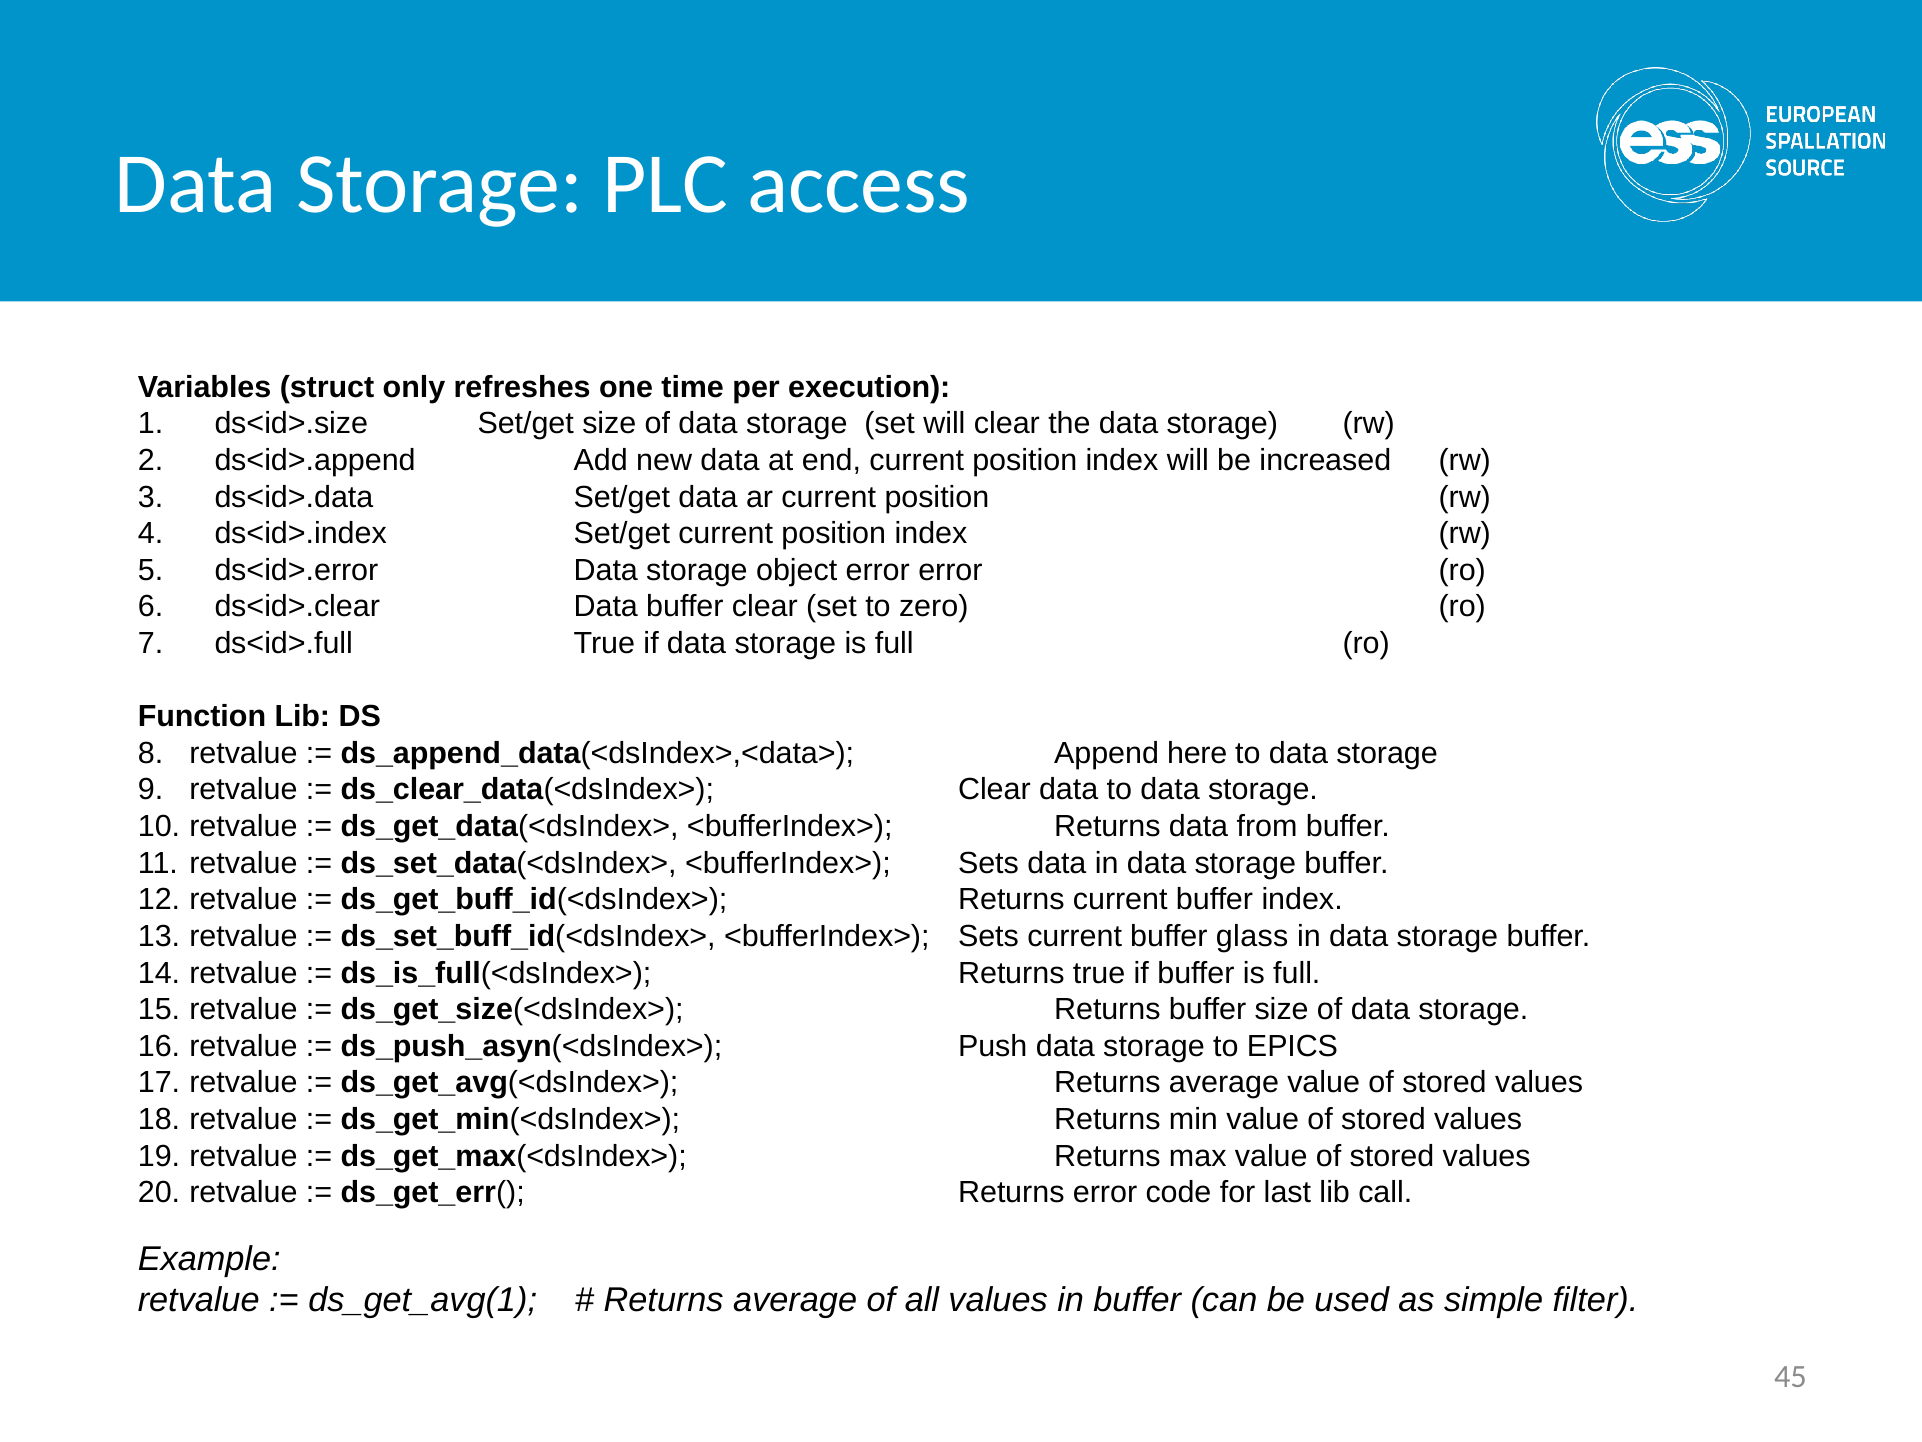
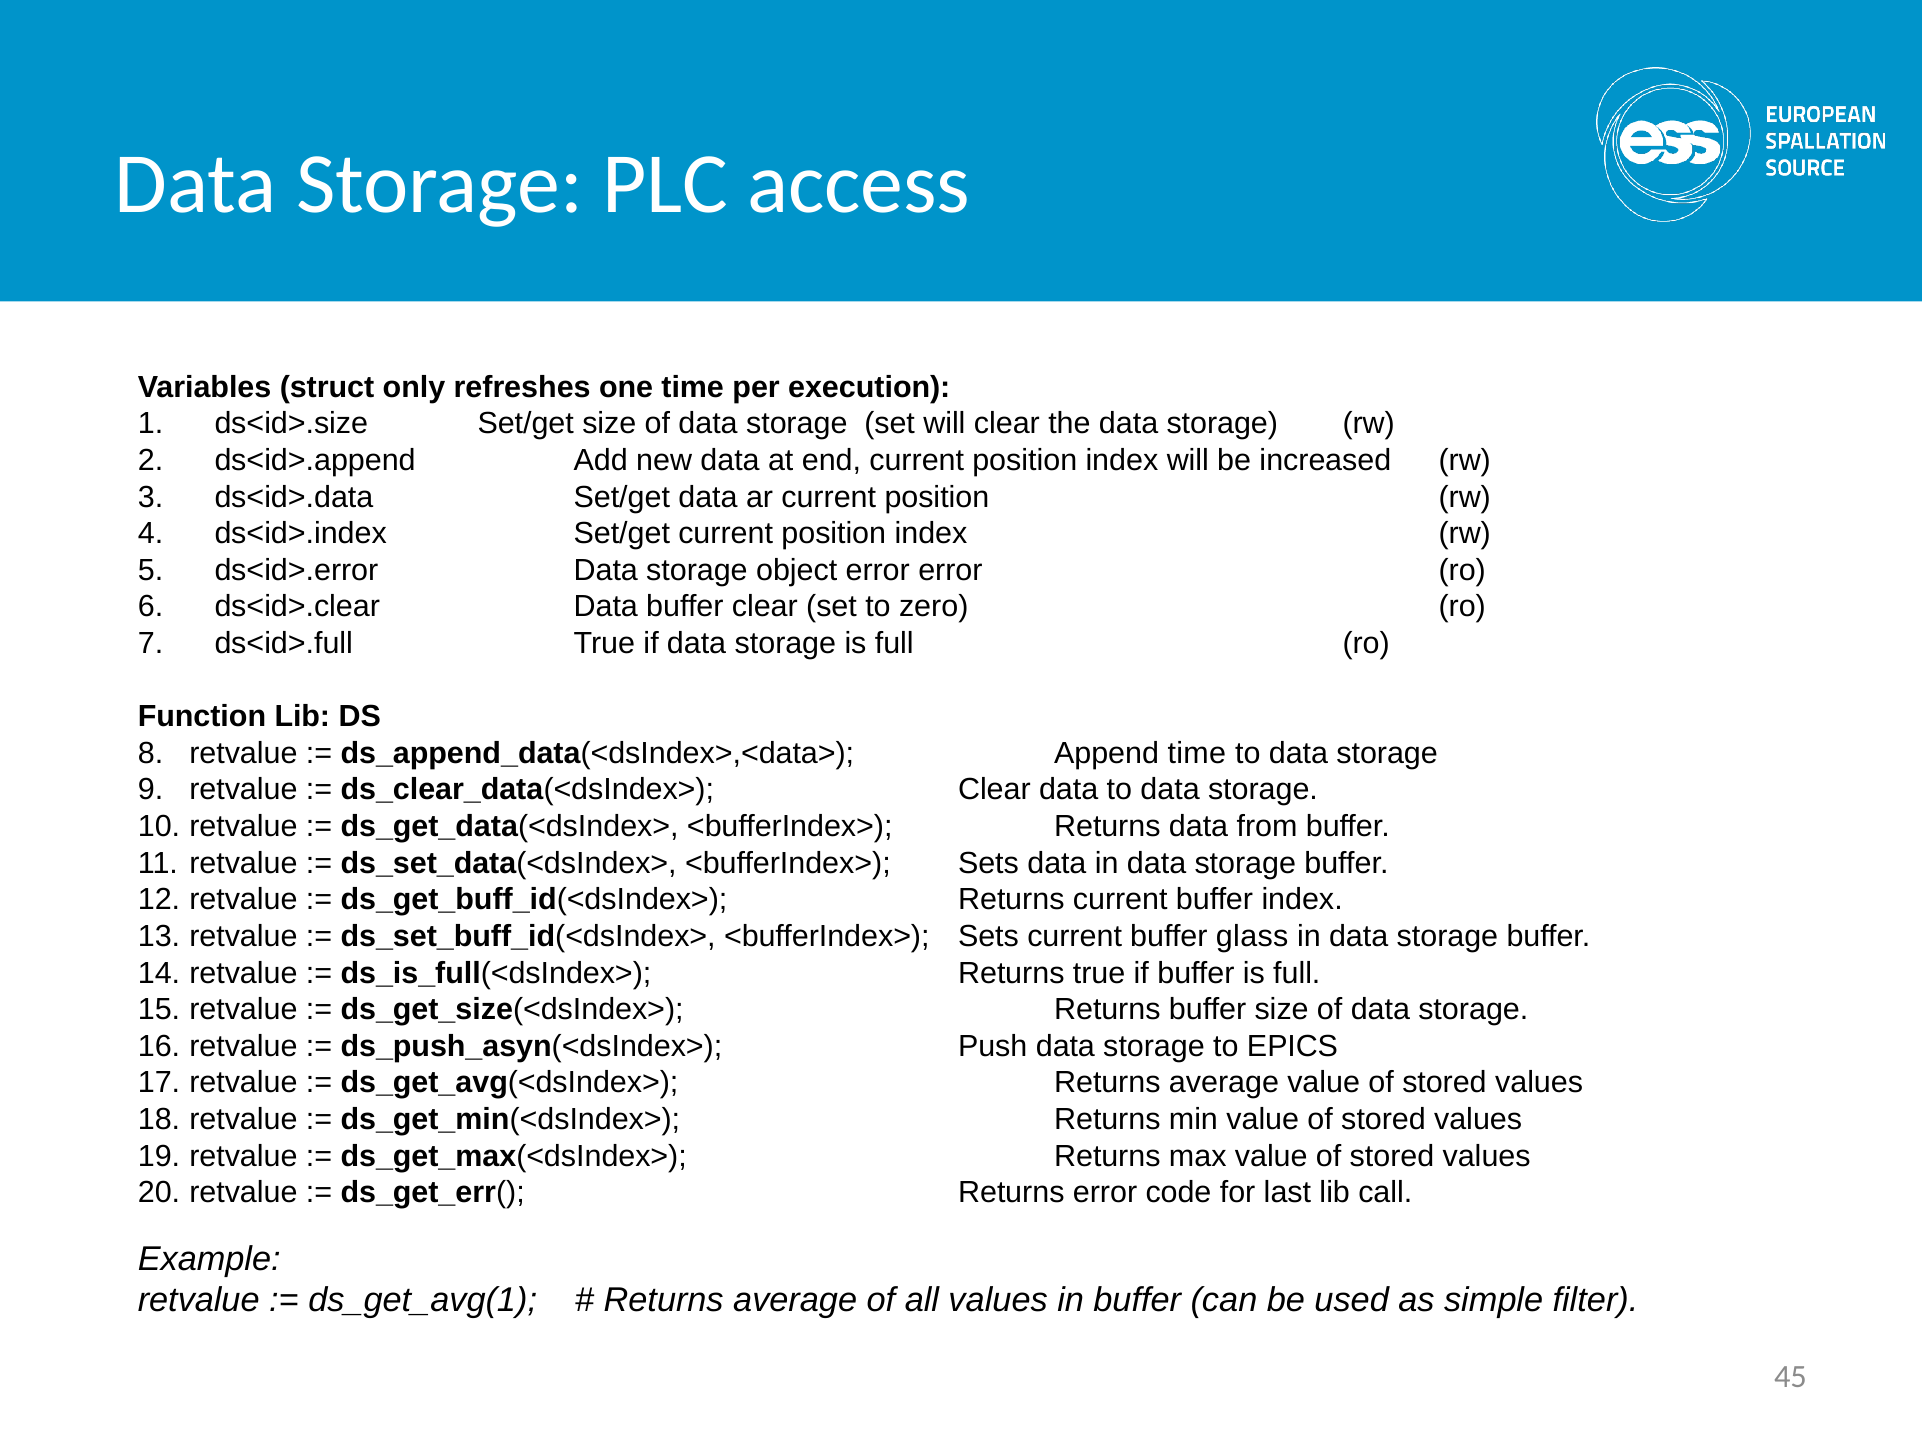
Append here: here -> time (1197, 753)
